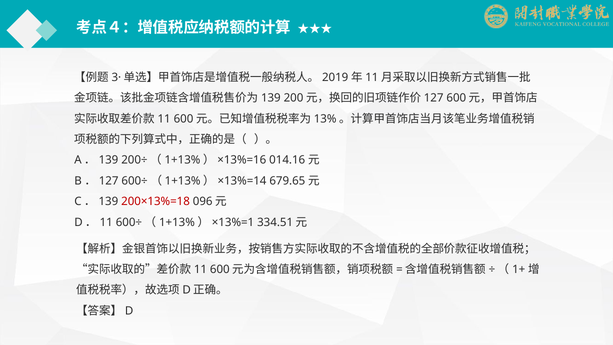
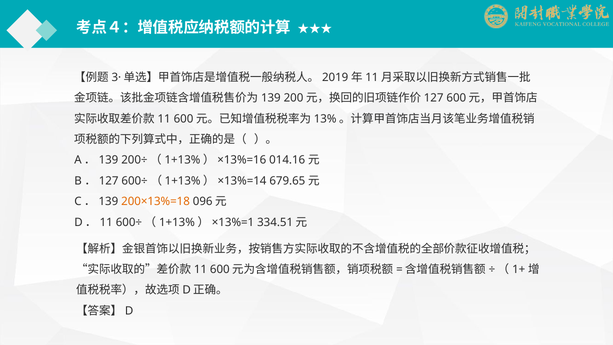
200×13%=18 colour: red -> orange (156, 201)
